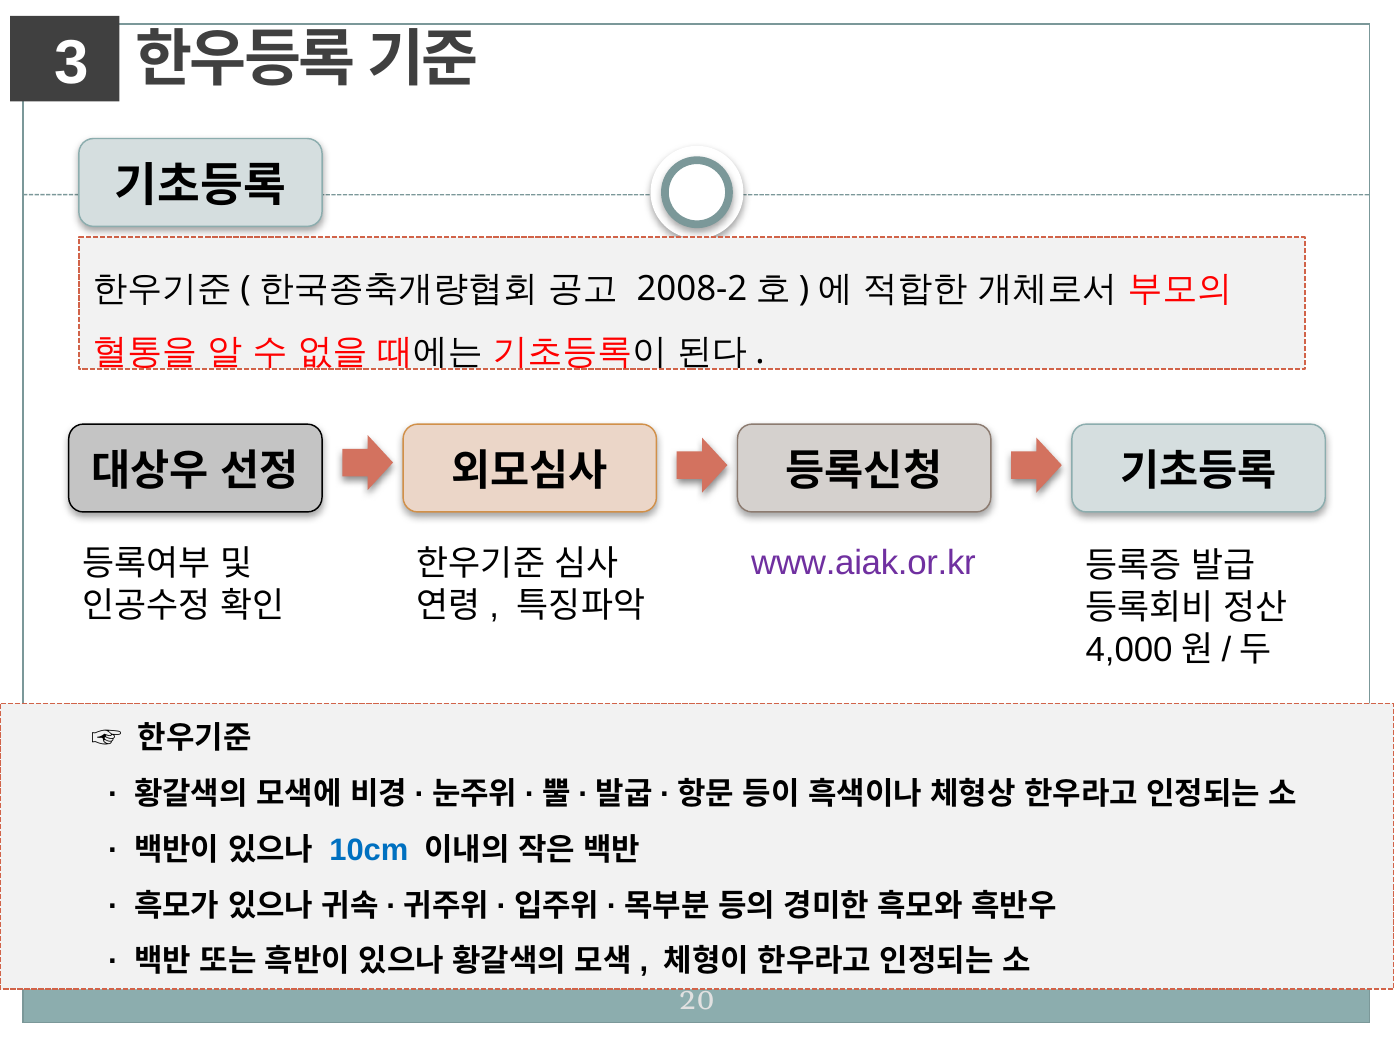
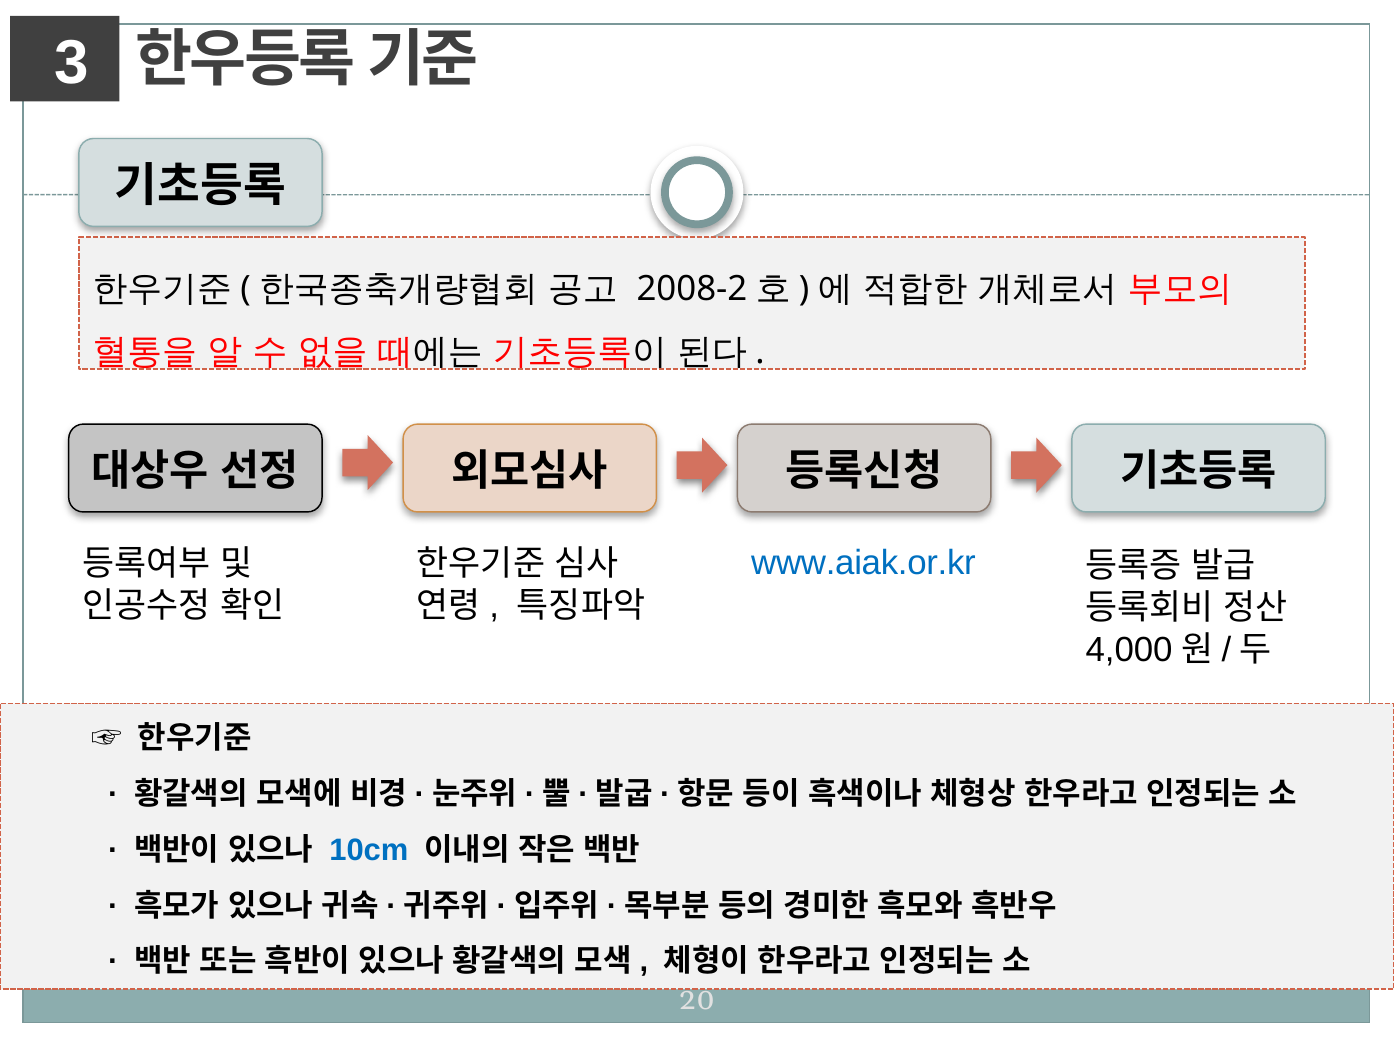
www.aiak.or.kr colour: purple -> blue (864, 562)
